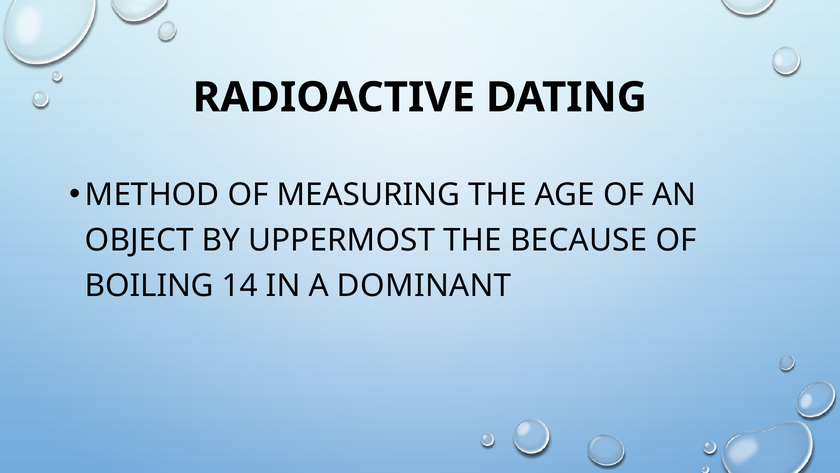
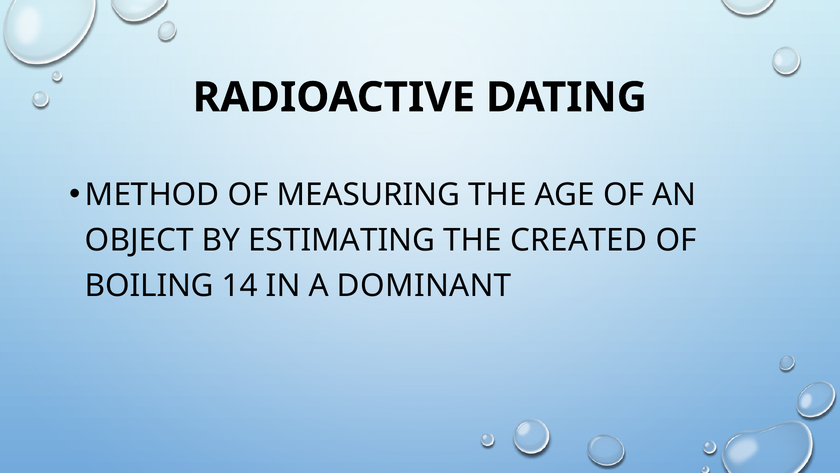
UPPERMOST: UPPERMOST -> ESTIMATING (342, 240)
BECAUSE: BECAUSE -> CREATED (579, 240)
